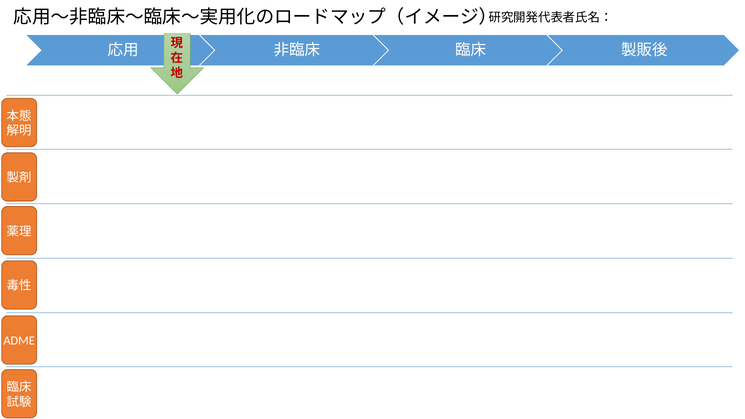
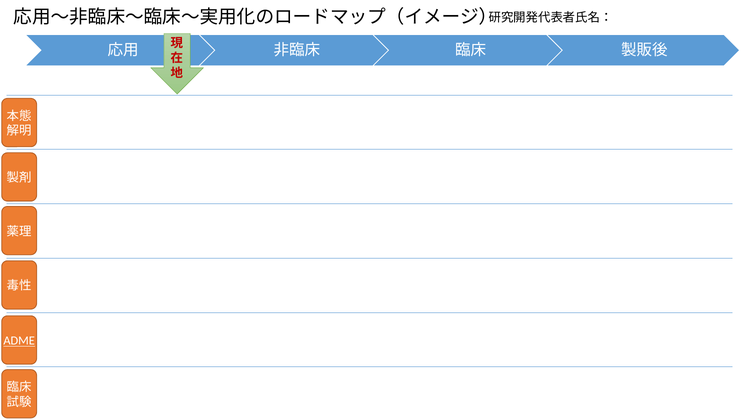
ADME underline: none -> present (19, 341)
